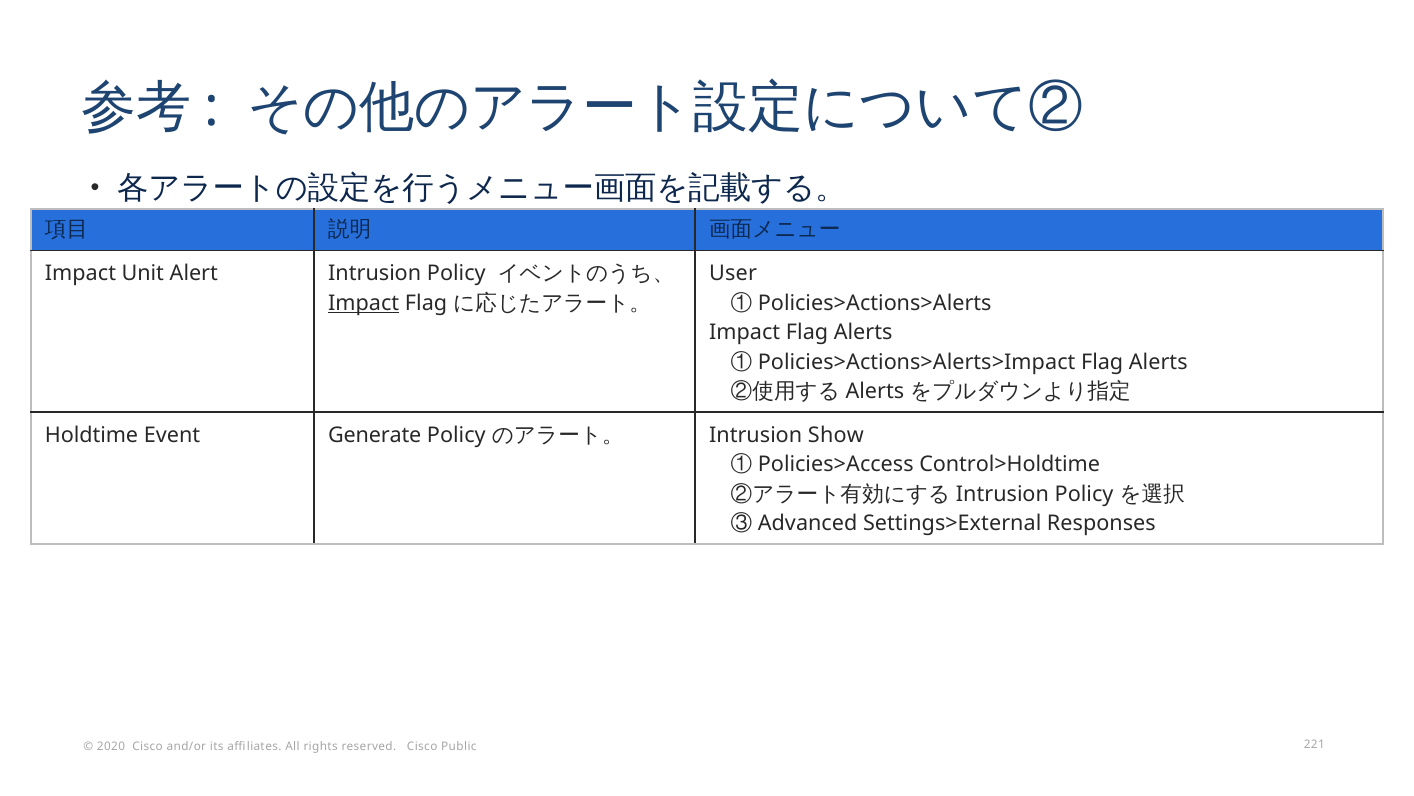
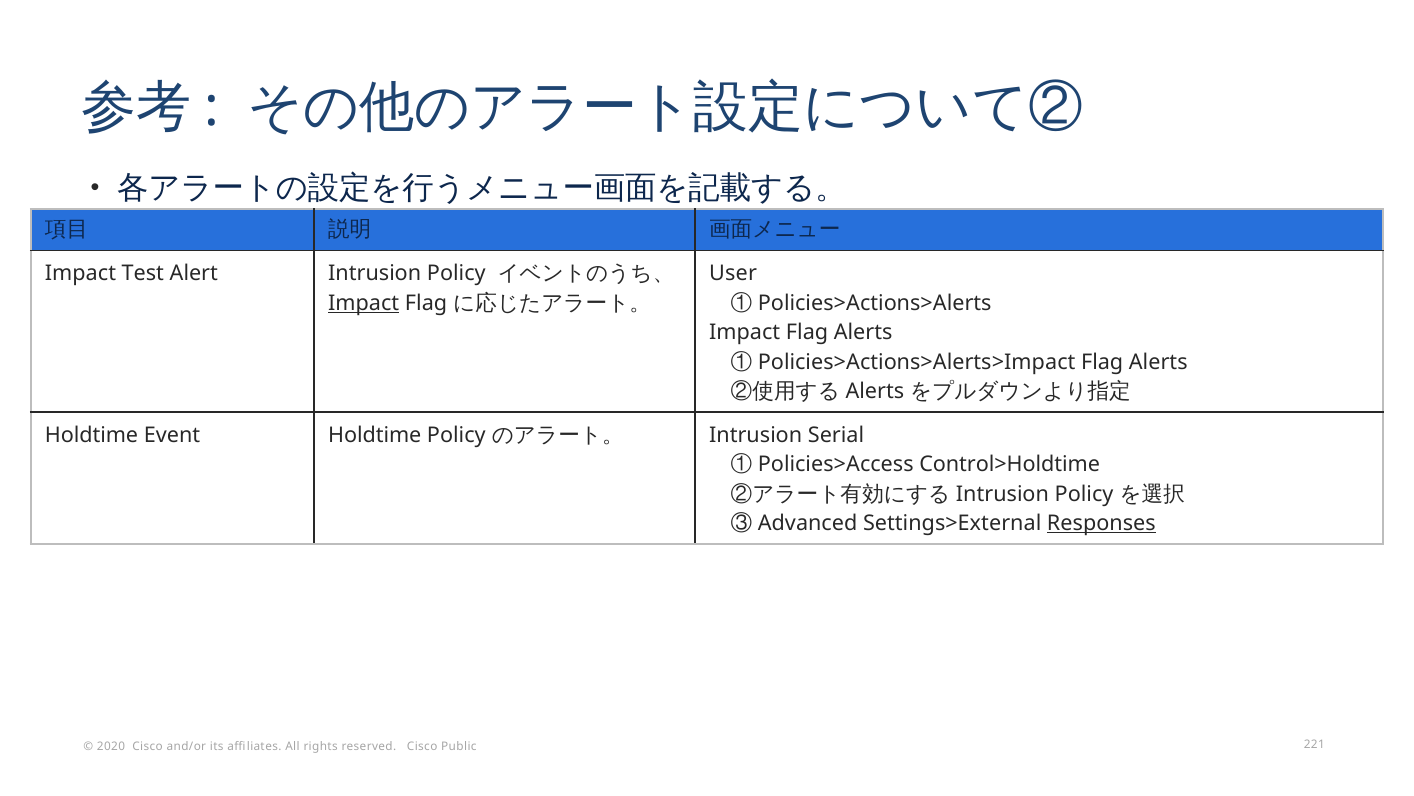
Unit: Unit -> Test (143, 273)
Event Generate: Generate -> Holdtime (375, 435)
Show: Show -> Serial (836, 435)
Responses underline: none -> present (1101, 523)
